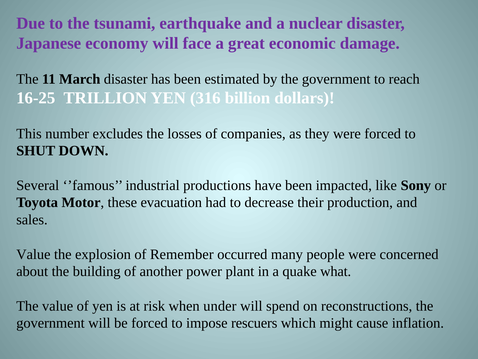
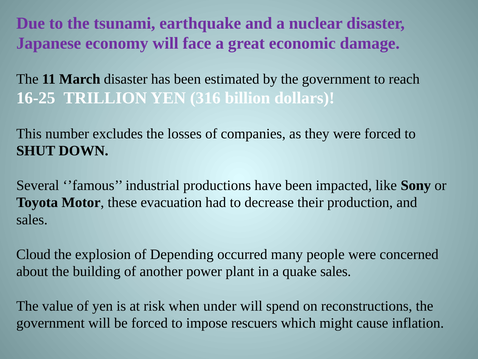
Value: Value -> Cloud (33, 254)
Remember: Remember -> Depending (182, 254)
quake what: what -> sales (336, 271)
